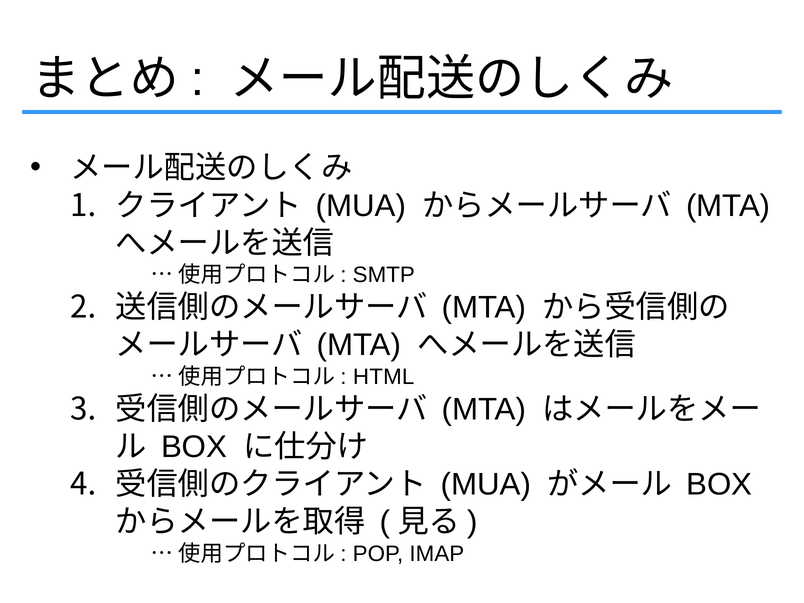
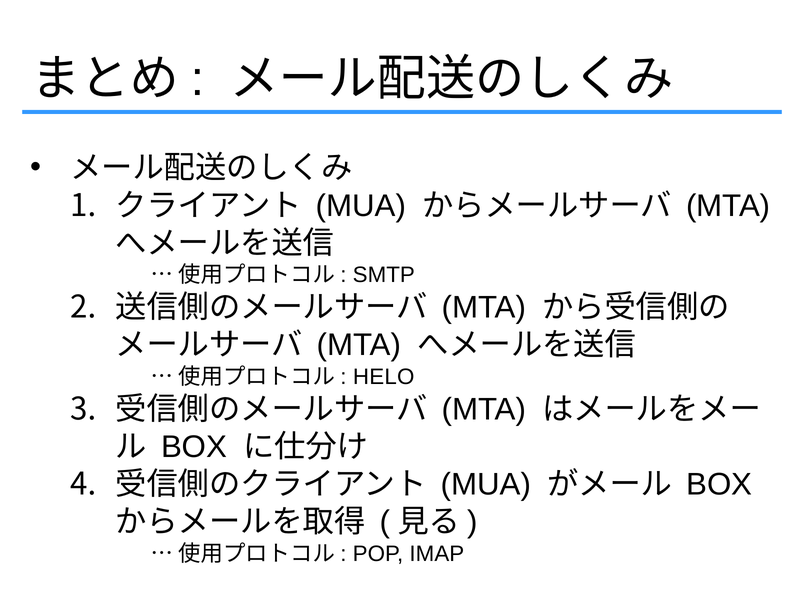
HTML: HTML -> HELO (384, 377)
